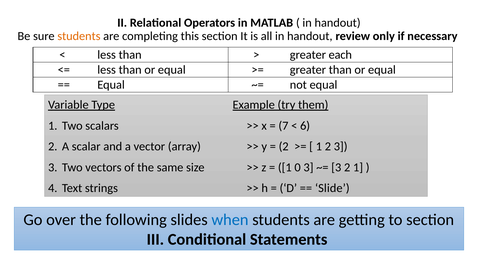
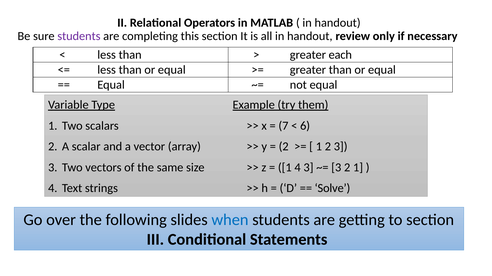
students colour: orange -> purple (79, 36)
1 0: 0 -> 4 (298, 168)
Slide: Slide -> Solve (332, 189)
